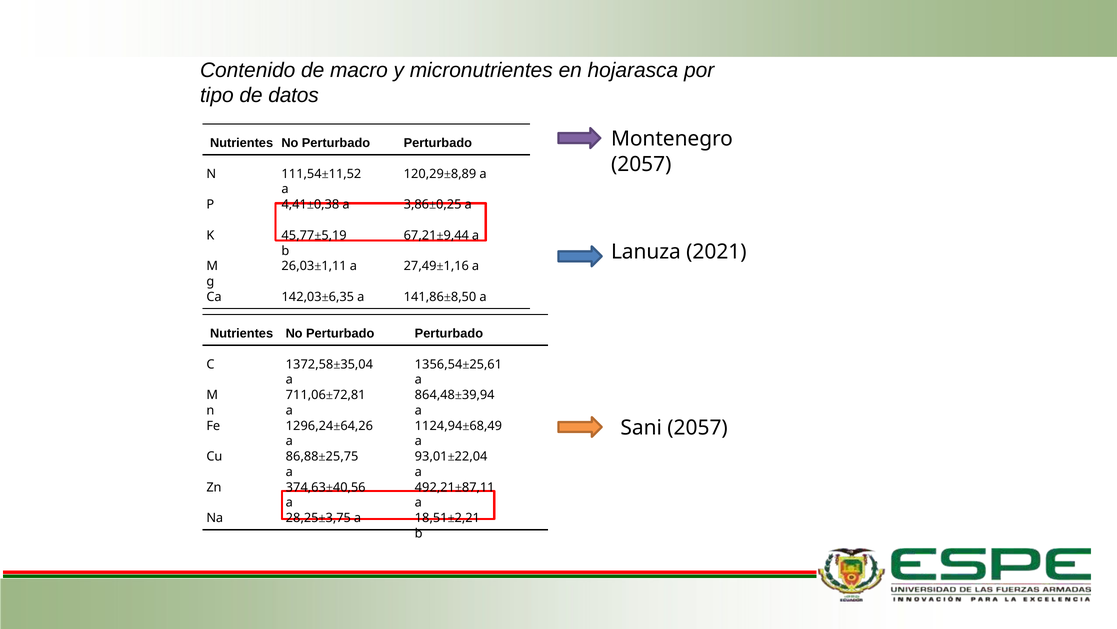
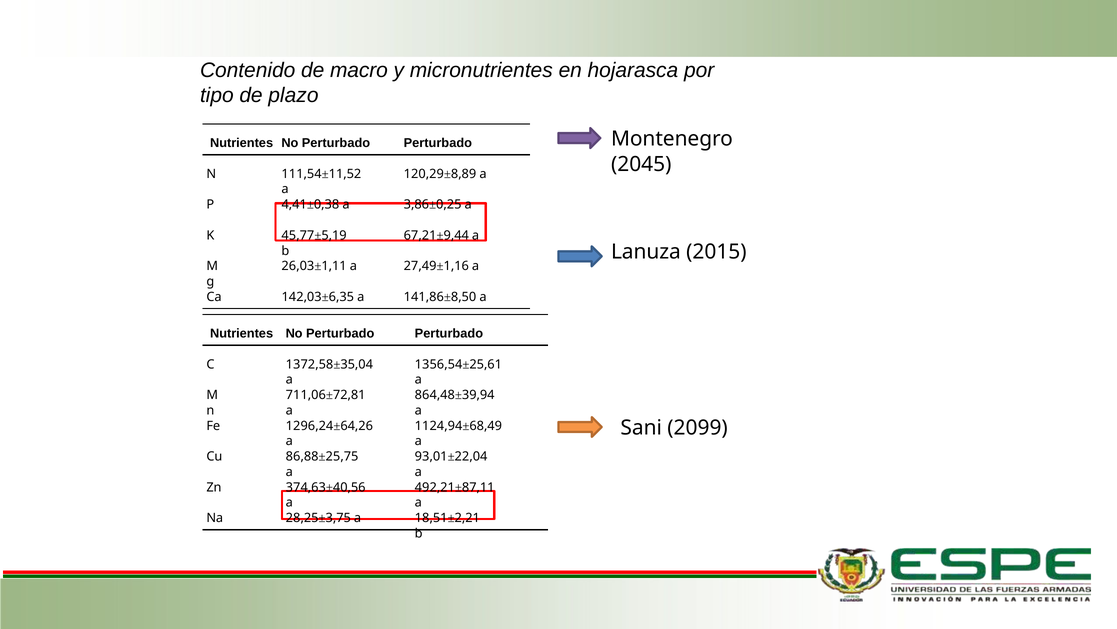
datos: datos -> plazo (293, 95)
2057: 2057 -> 2045 (641, 164)
2021: 2021 -> 2015 (716, 252)
Sani 2057: 2057 -> 2099 (698, 428)
